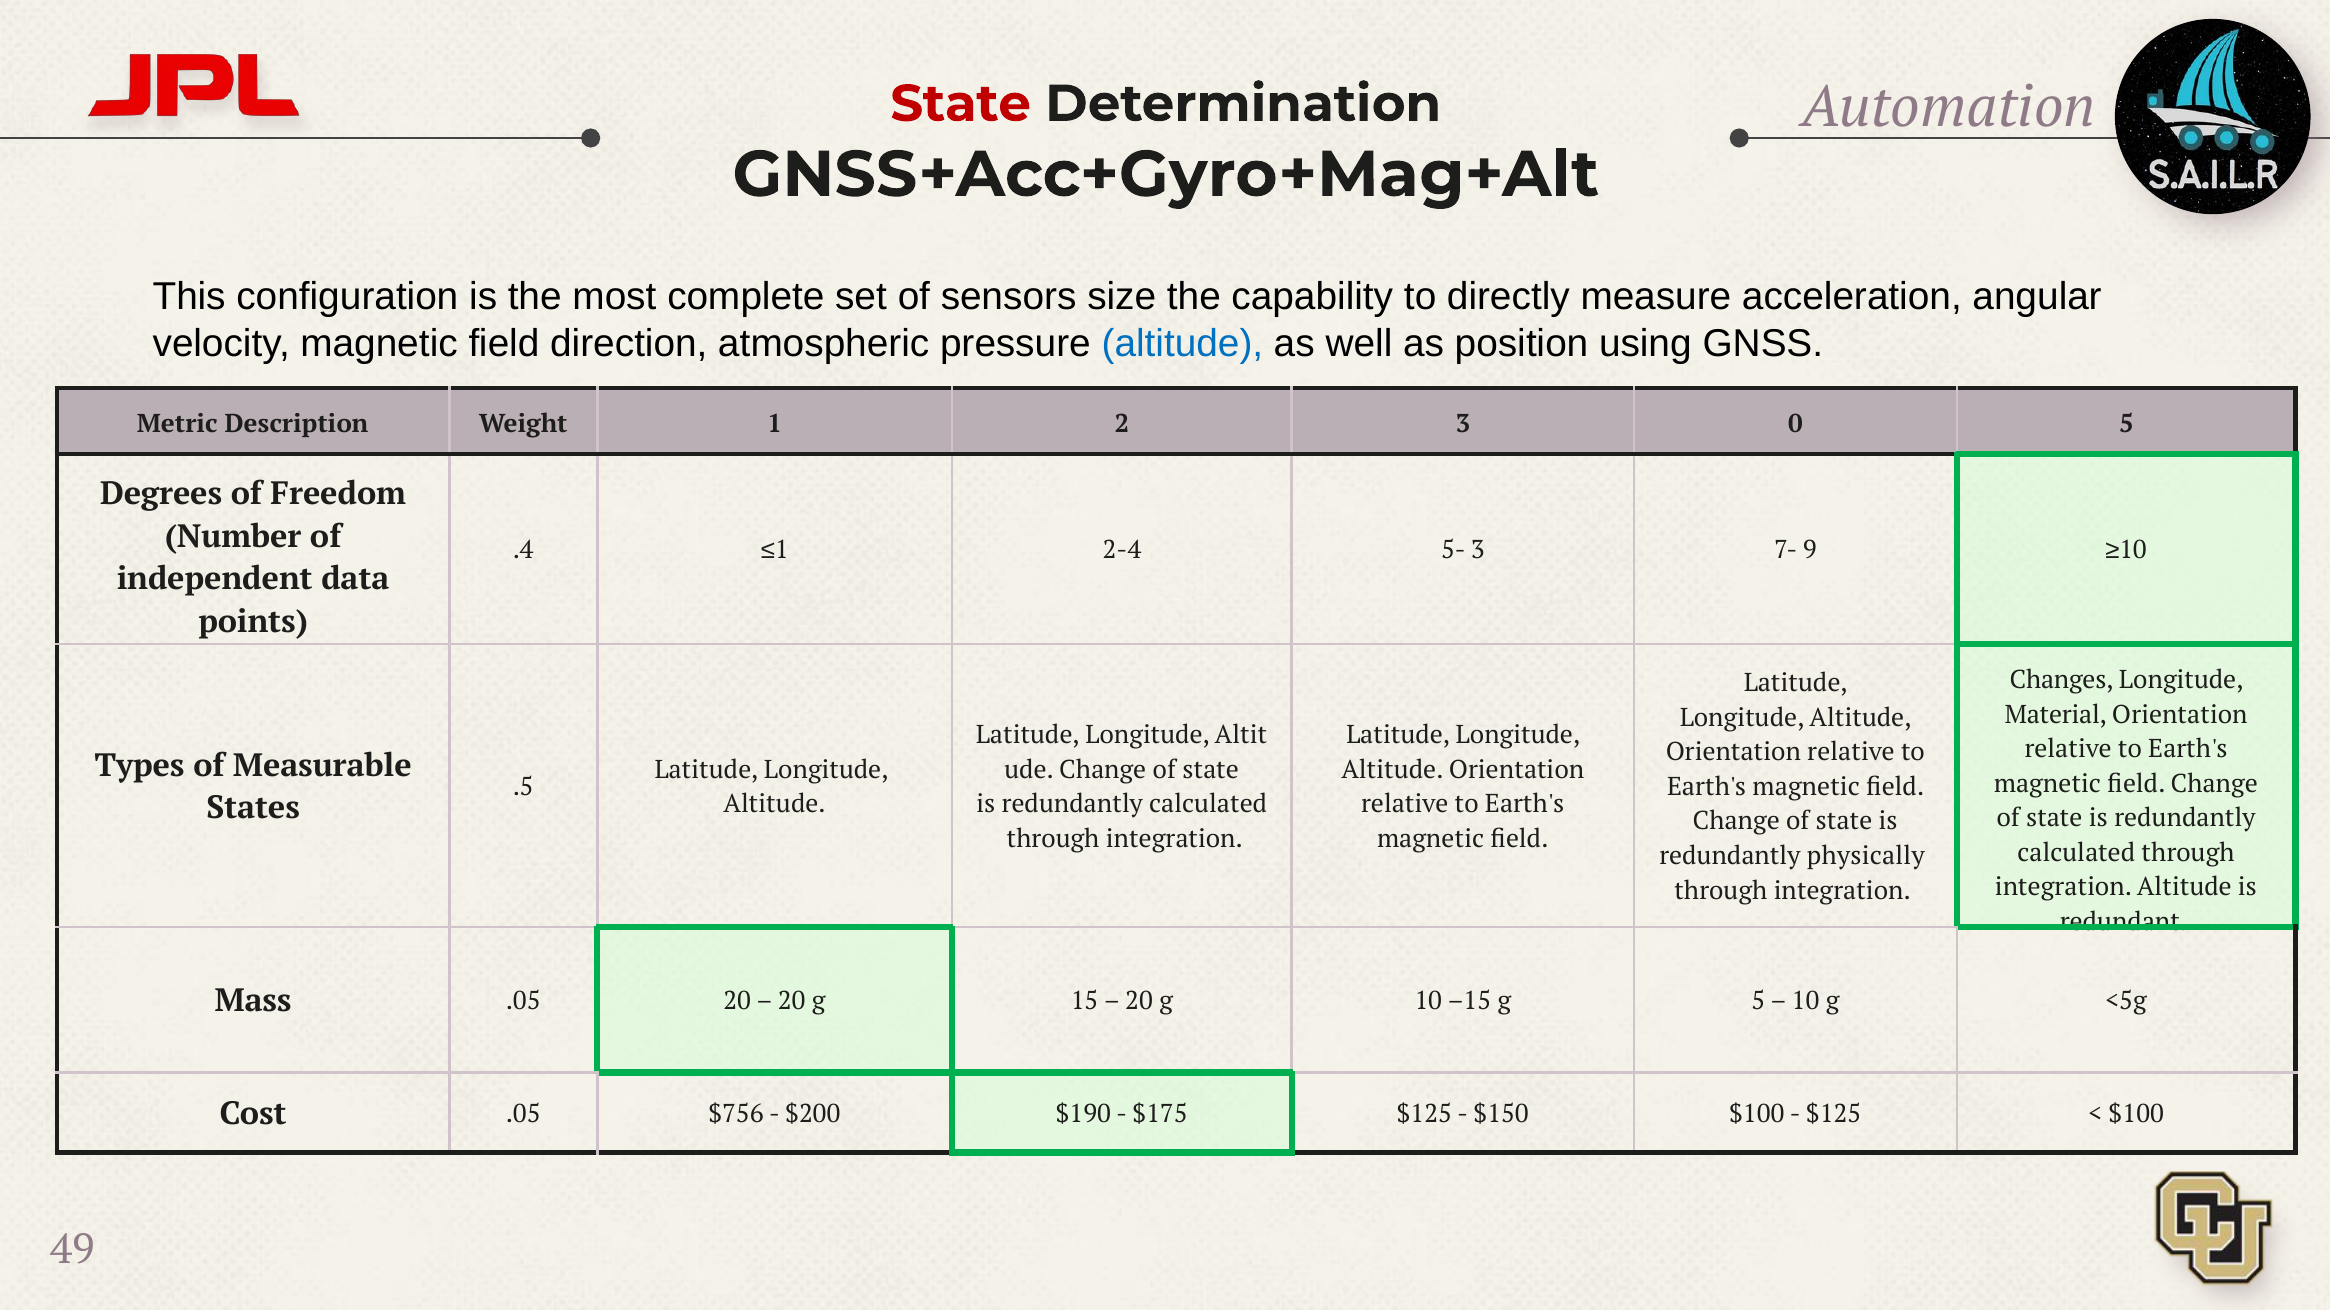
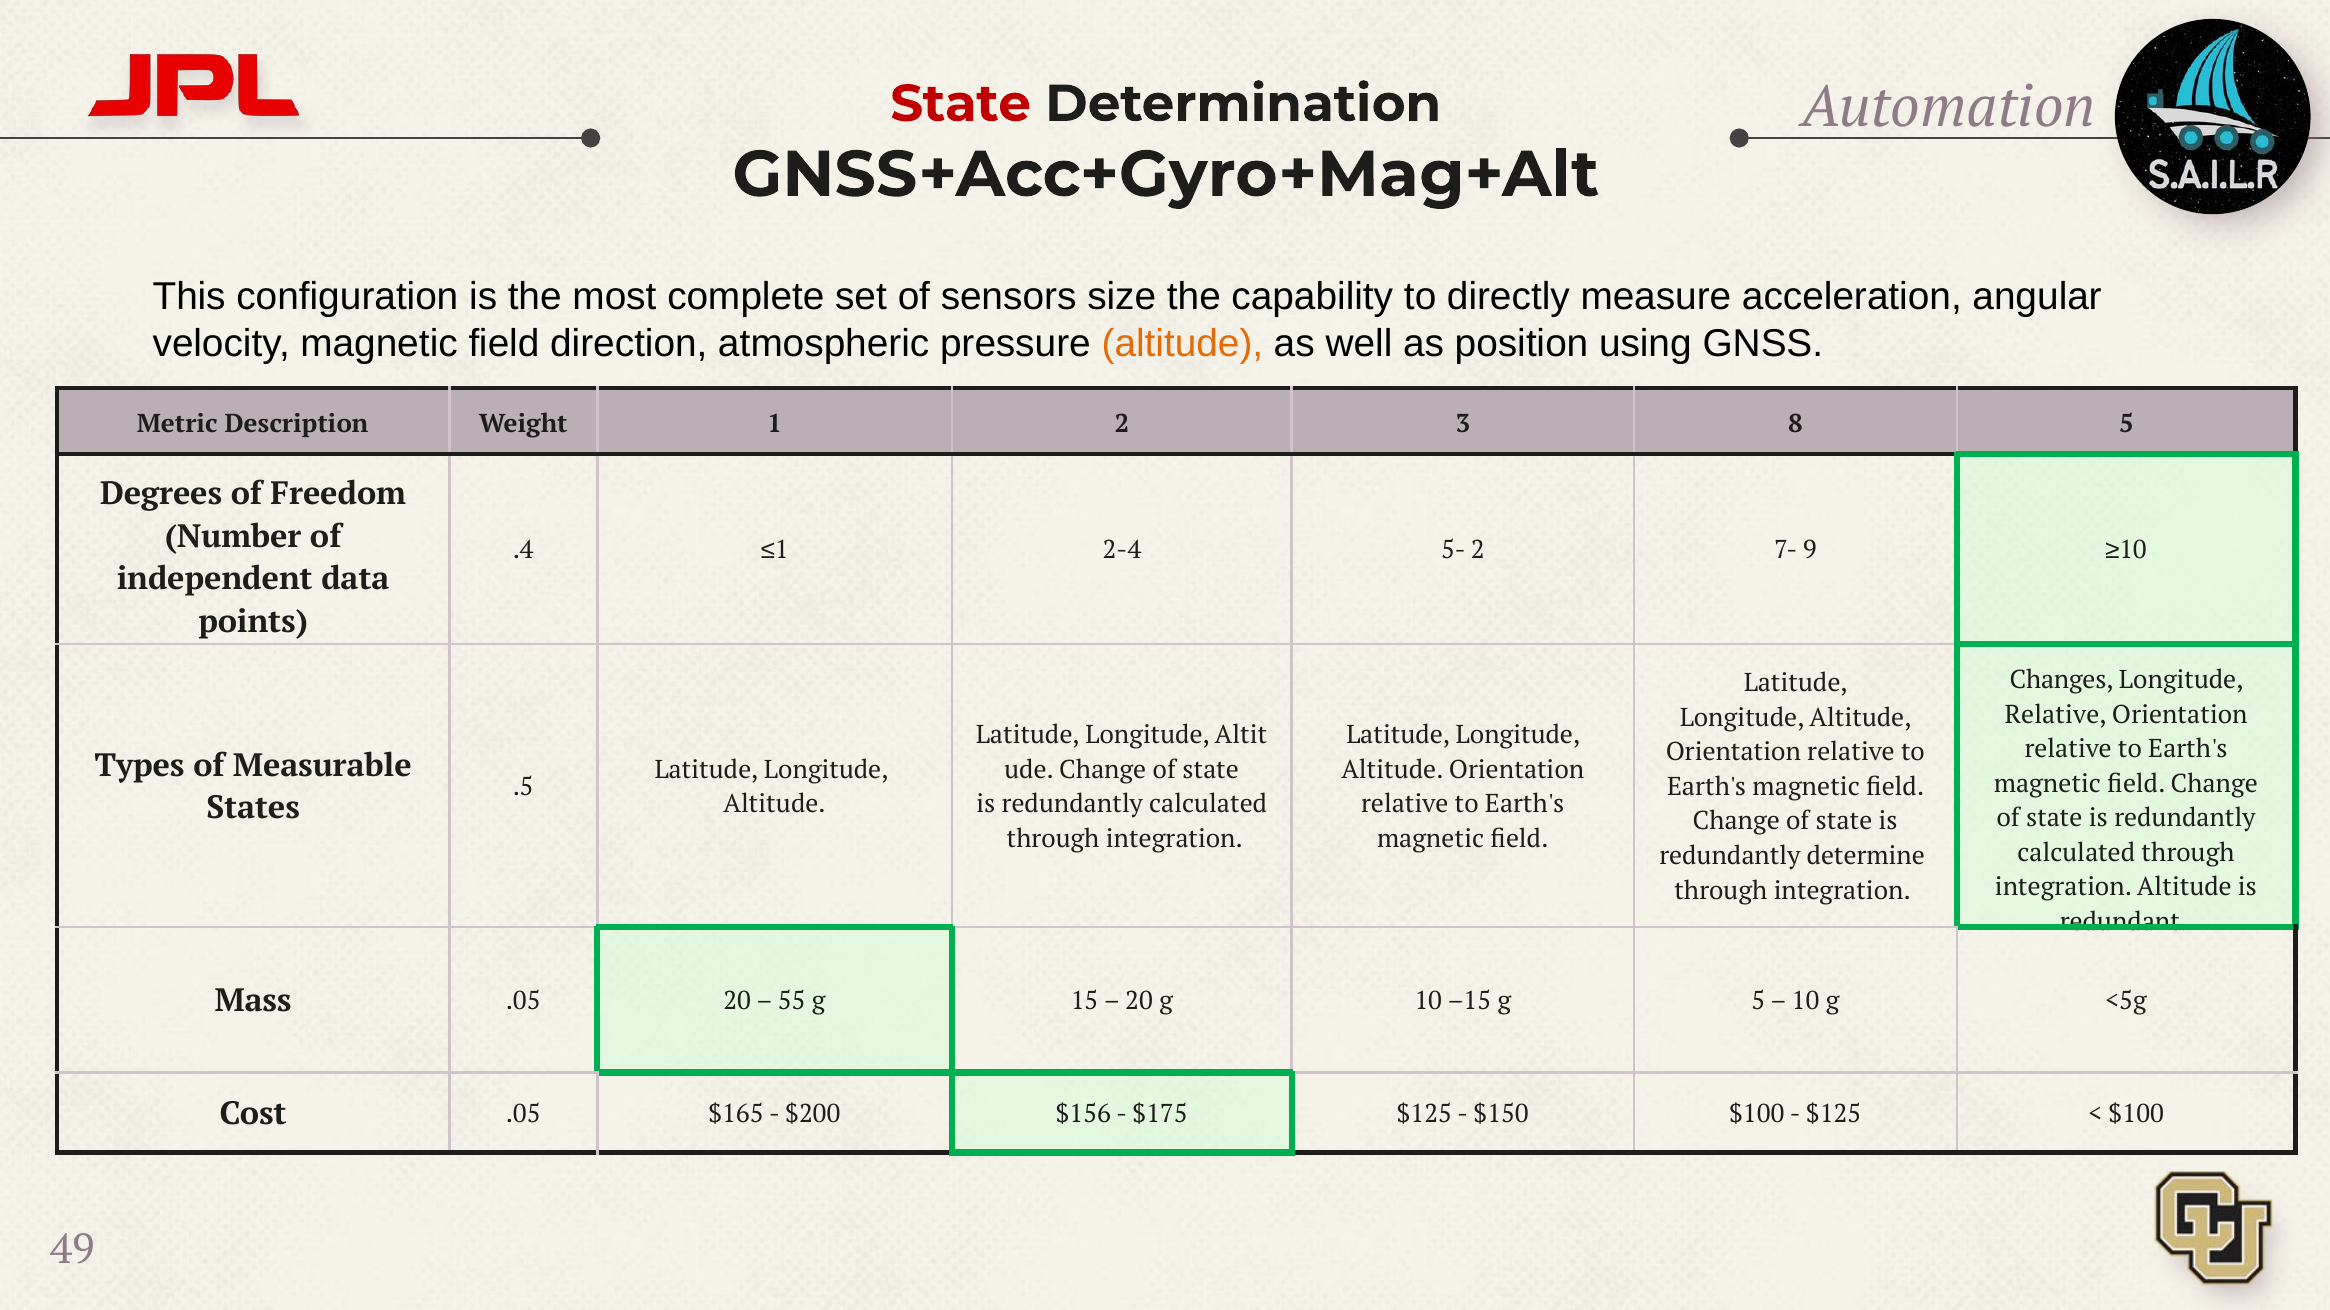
altitude colour: blue -> orange (1182, 344)
0: 0 -> 8 (1796, 424)
5- 3: 3 -> 2 (1478, 550)
Material: Material -> Relative (2056, 715)
physically: physically -> determine (1866, 856)
20: 20 -> 55 (792, 1002)
$756: $756 -> $165 (736, 1114)
$190: $190 -> $156 (1083, 1114)
